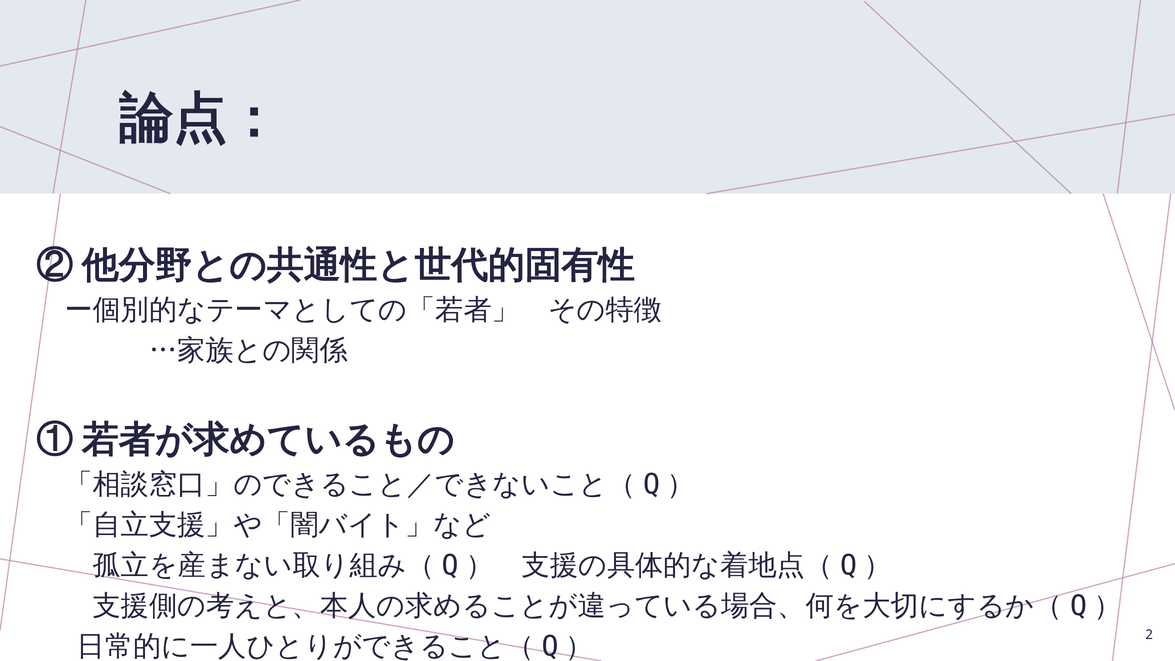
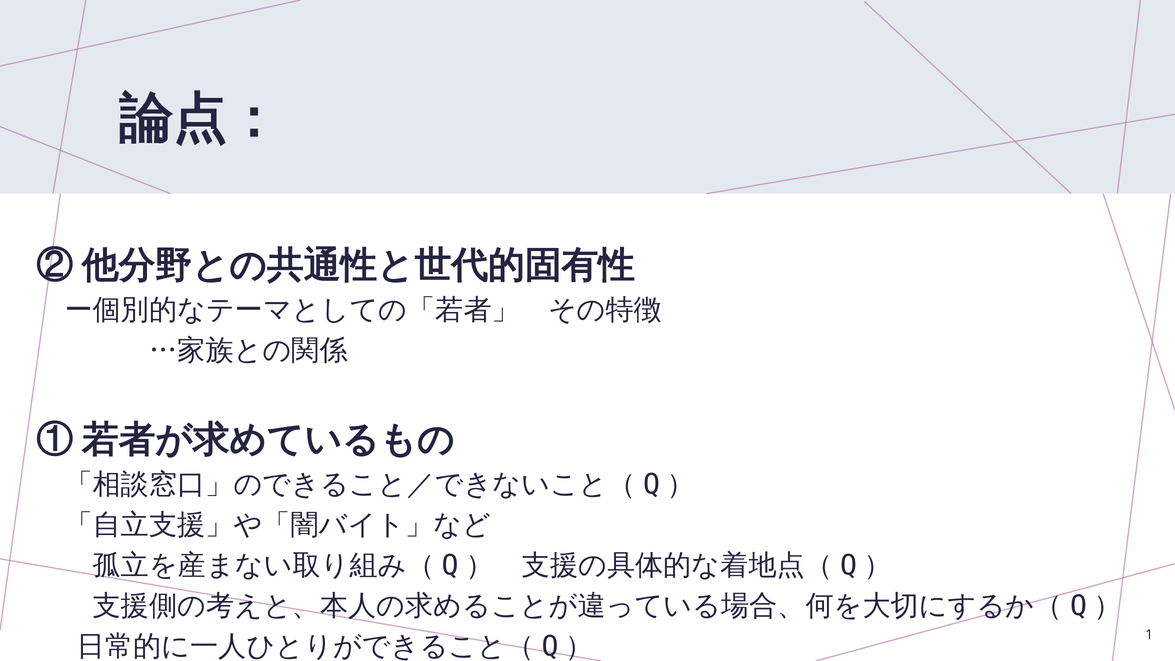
2: 2 -> 1 (1149, 635)
